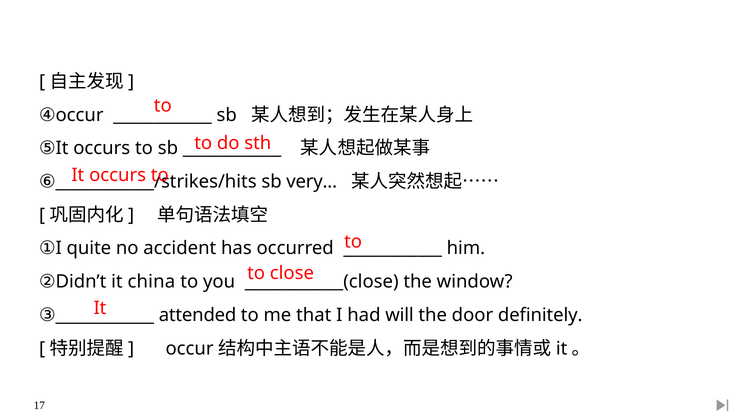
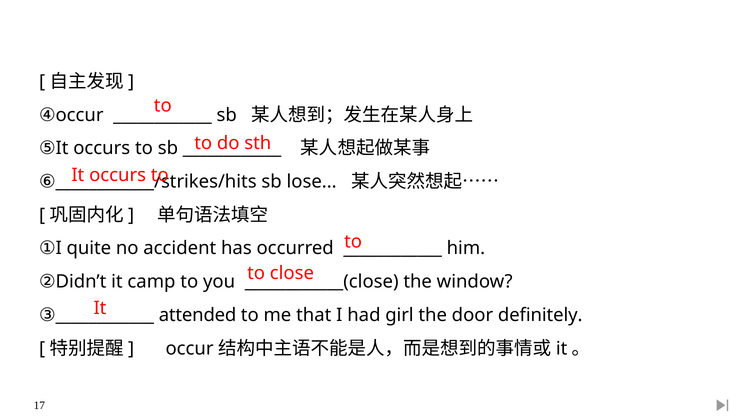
very: very -> lose (312, 182)
china: china -> camp (151, 282)
will: will -> girl (399, 315)
